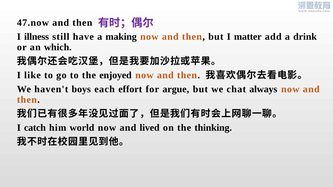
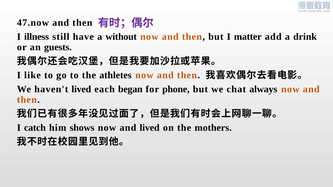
making: making -> without (121, 37)
which: which -> guests (58, 47)
enjoyed: enjoyed -> athletes (115, 75)
haven't boys: boys -> lived (81, 89)
effort: effort -> began (130, 89)
argue: argue -> phone (176, 89)
world: world -> shows (82, 128)
thinking: thinking -> mothers (213, 128)
